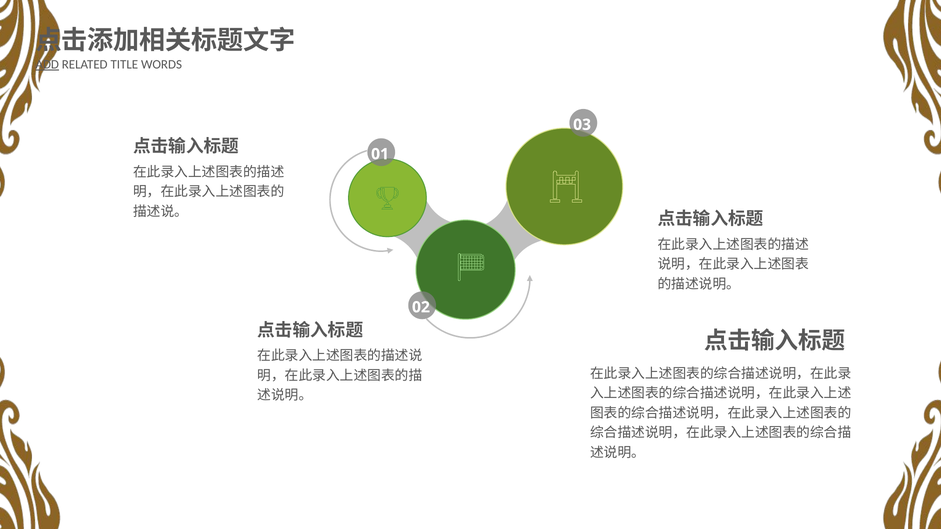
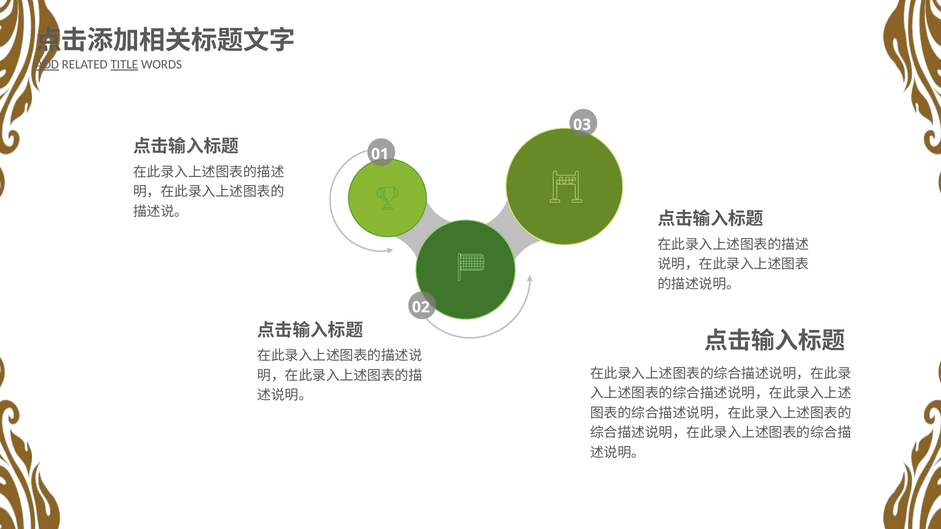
TITLE underline: none -> present (124, 64)
